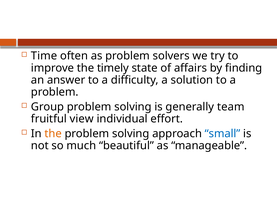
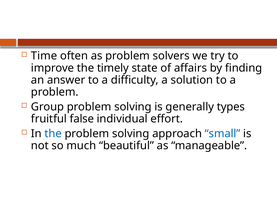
team: team -> types (231, 107)
view: view -> false (82, 119)
the colour: orange -> blue (53, 133)
